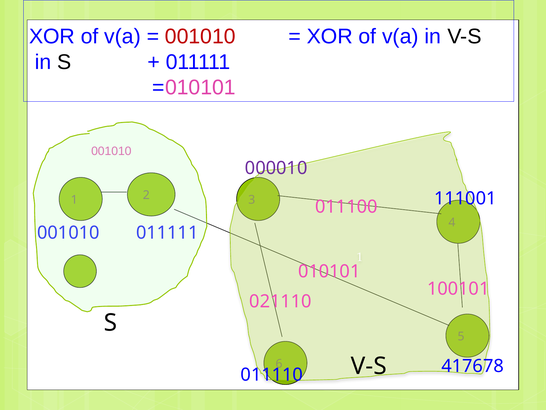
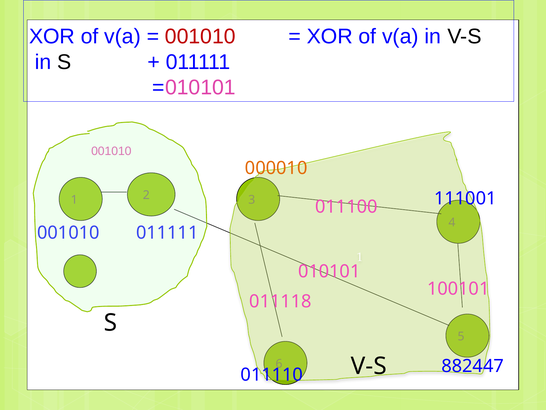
000010 colour: purple -> orange (276, 168)
021110: 021110 -> 011118 (280, 301)
417678: 417678 -> 882447 (473, 366)
